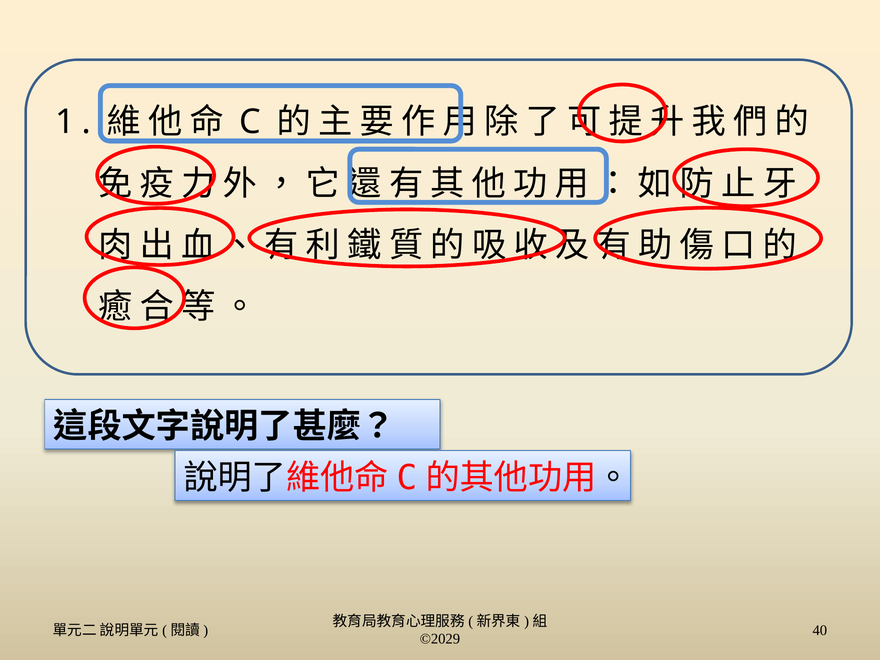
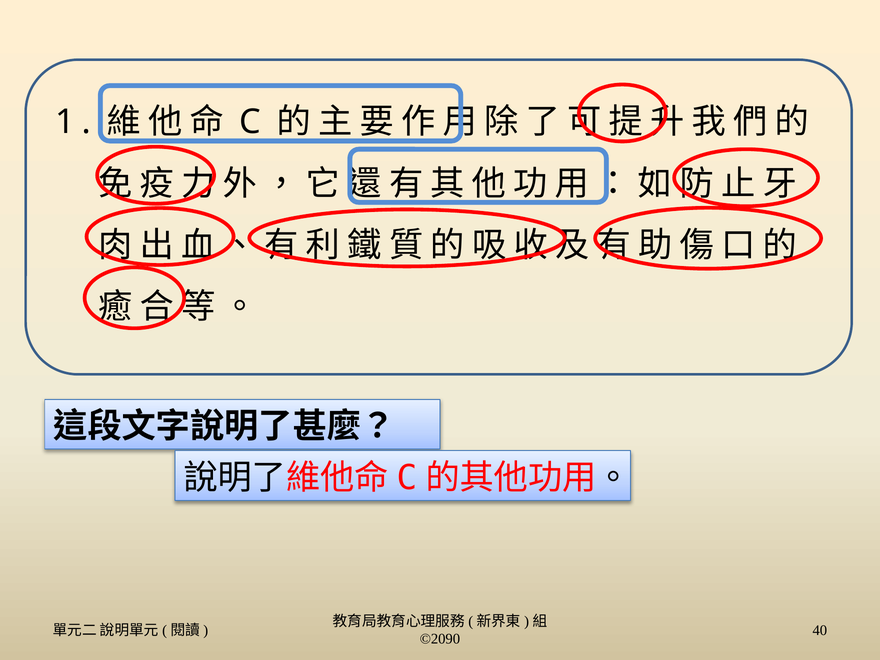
©2029: ©2029 -> ©2090 (440, 639)
